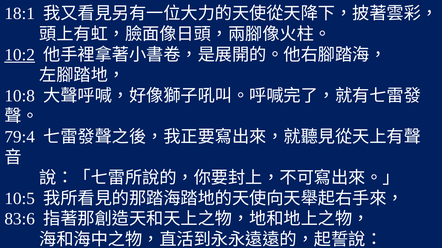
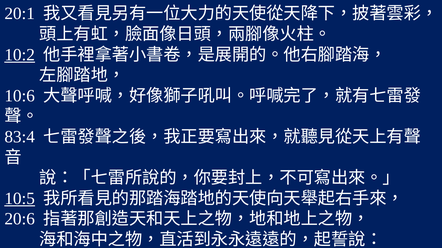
18:1: 18:1 -> 20:1 (20, 14)
10:8: 10:8 -> 10:6 (20, 96)
79:4: 79:4 -> 83:4 (20, 137)
10:5 underline: none -> present (20, 199)
83:6: 83:6 -> 20:6 (20, 220)
